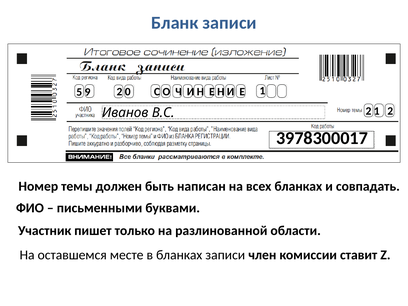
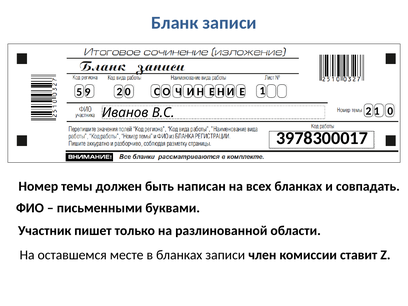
1 2: 2 -> 0 (390, 111)
